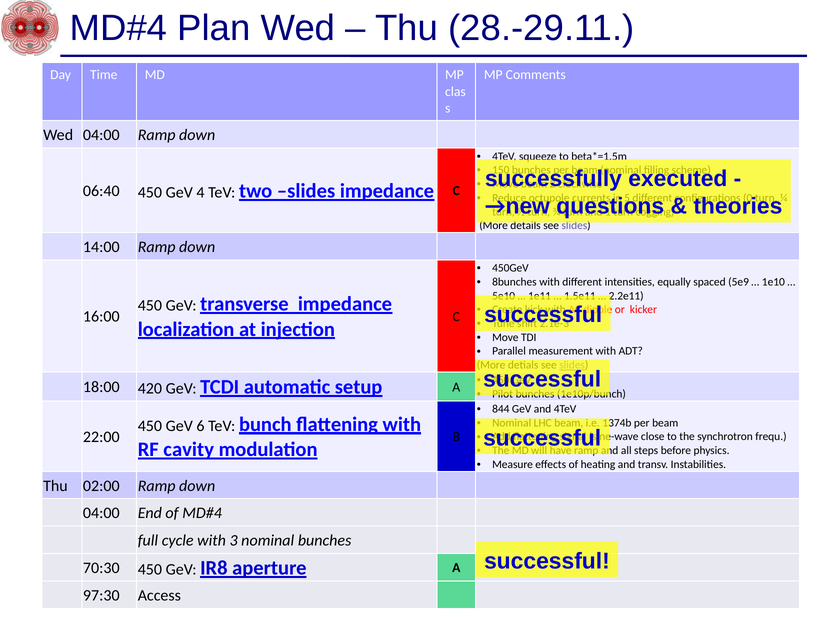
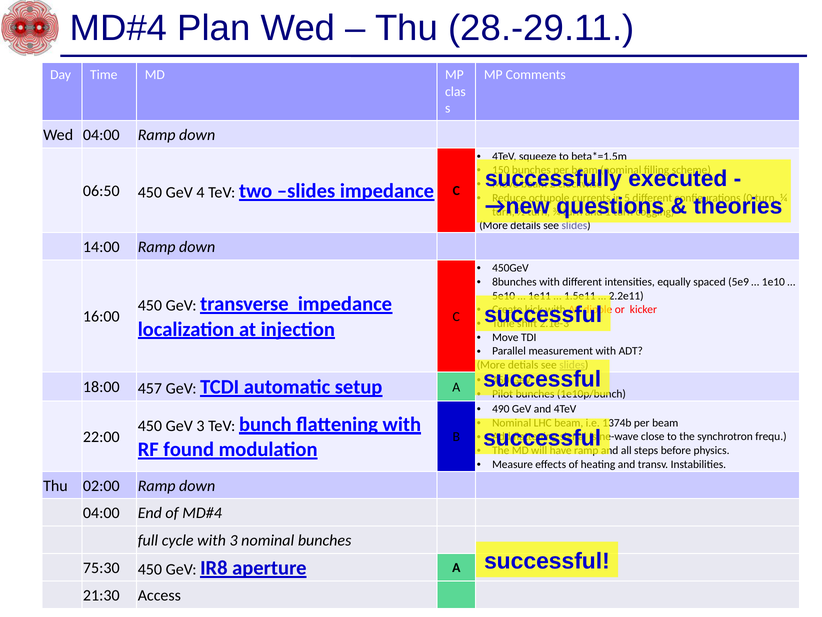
06:40: 06:40 -> 06:50 (101, 191)
420: 420 -> 457 (150, 388)
844: 844 -> 490 (501, 409)
6: 6 -> 3 (200, 425)
cavity: cavity -> found (189, 449)
70:30: 70:30 -> 75:30 (101, 568)
97:30: 97:30 -> 21:30 (101, 595)
